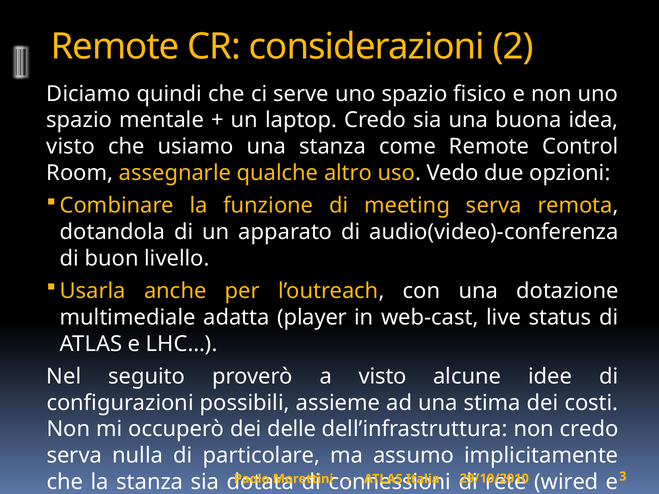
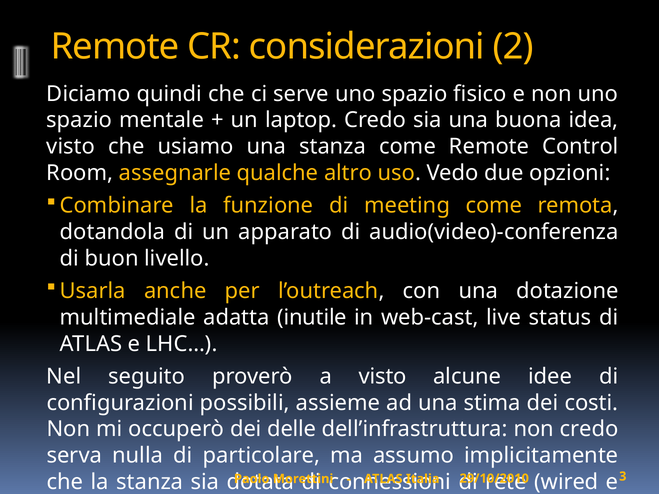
meeting serva: serva -> come (494, 206)
player: player -> inutile (312, 318)
